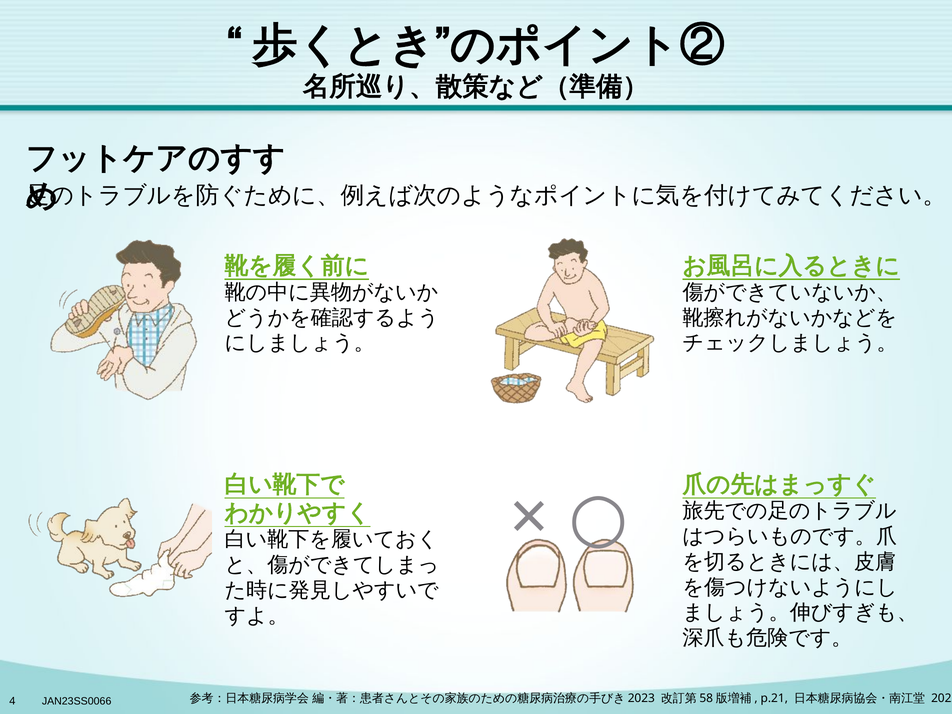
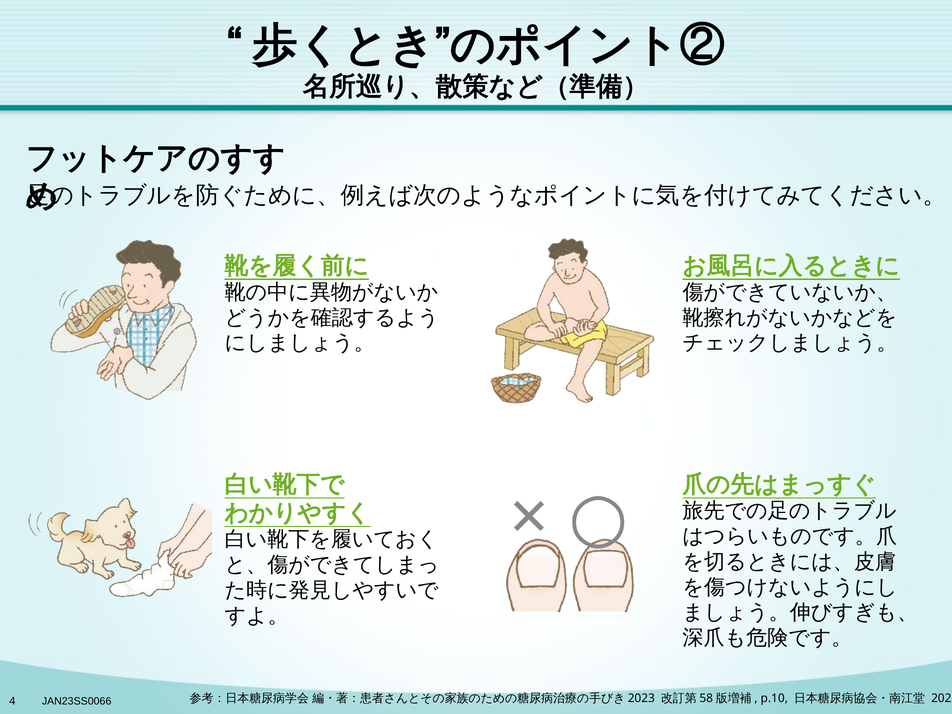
p.21: p.21 -> p.10 (774, 698)
